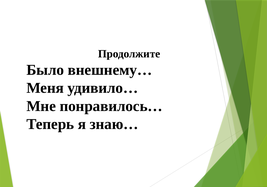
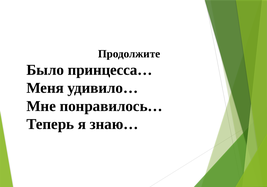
внешнему…: внешнему… -> принцесса… (110, 70)
